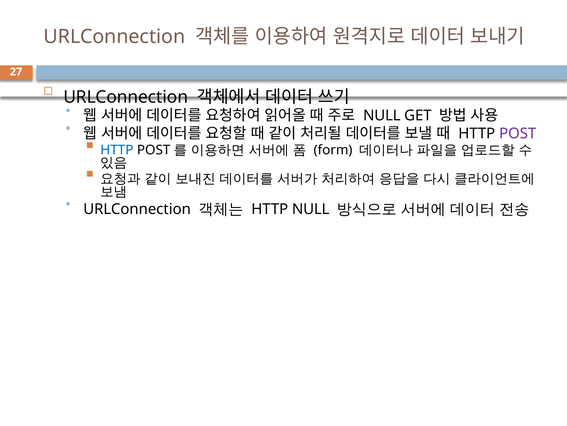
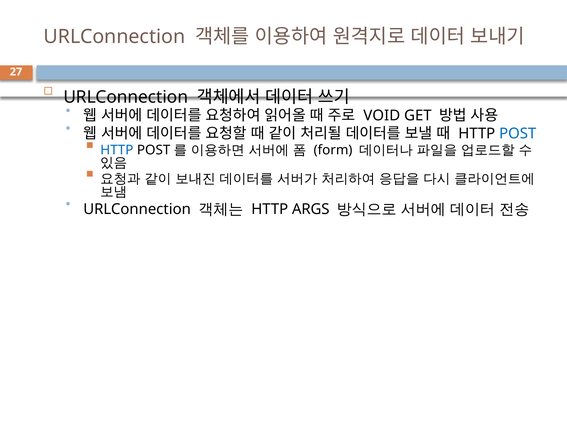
NULL: NULL -> VOID (382, 115)
POST colour: purple -> blue (518, 133)
HTTP NULL: NULL -> ARGS (311, 209)
